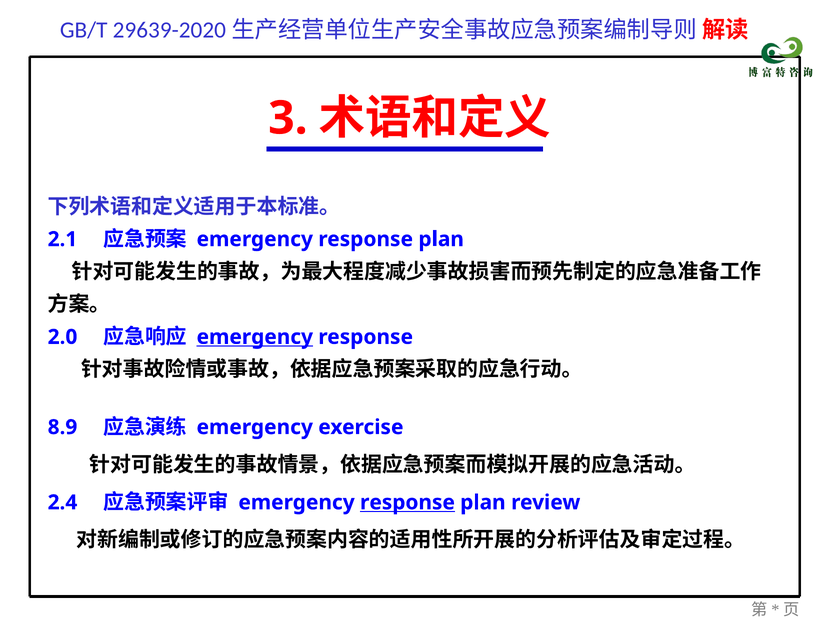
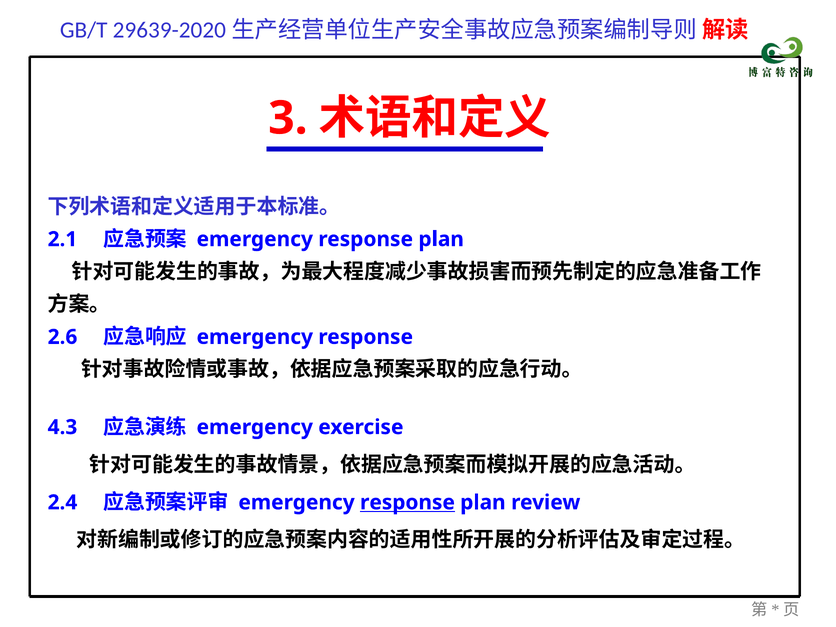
2.0: 2.0 -> 2.6 (63, 337)
emergency underline: present -> none (255, 337)
8.9: 8.9 -> 4.3 (62, 427)
